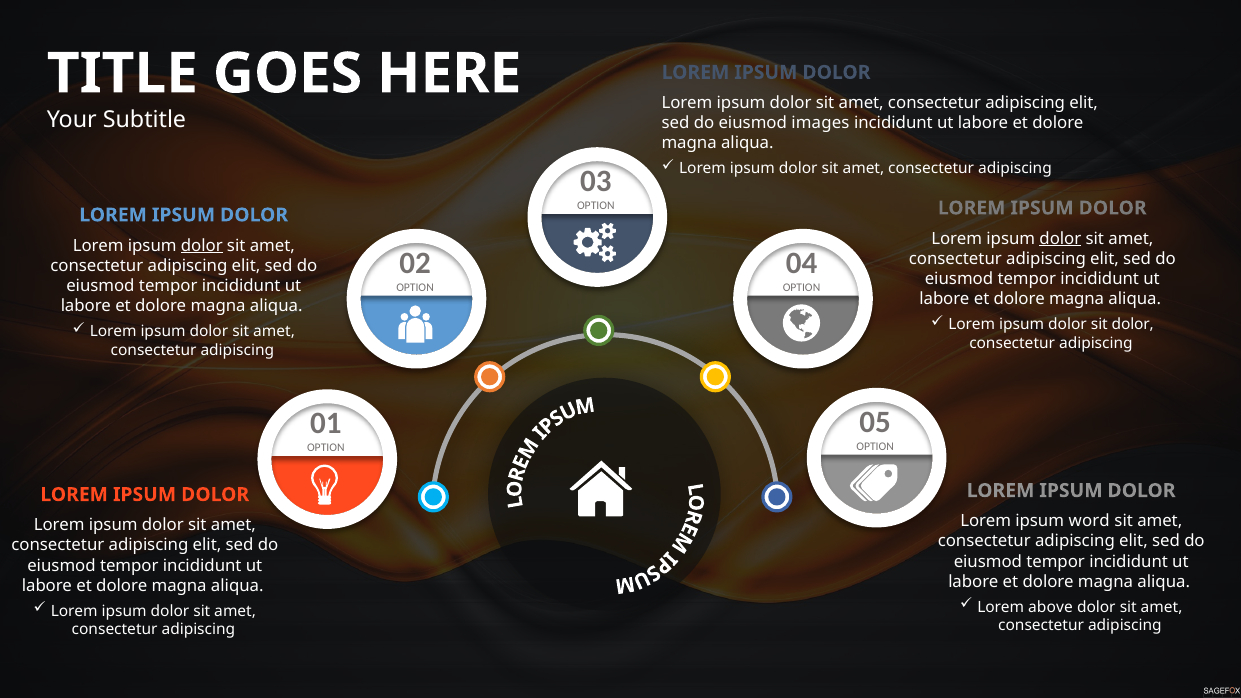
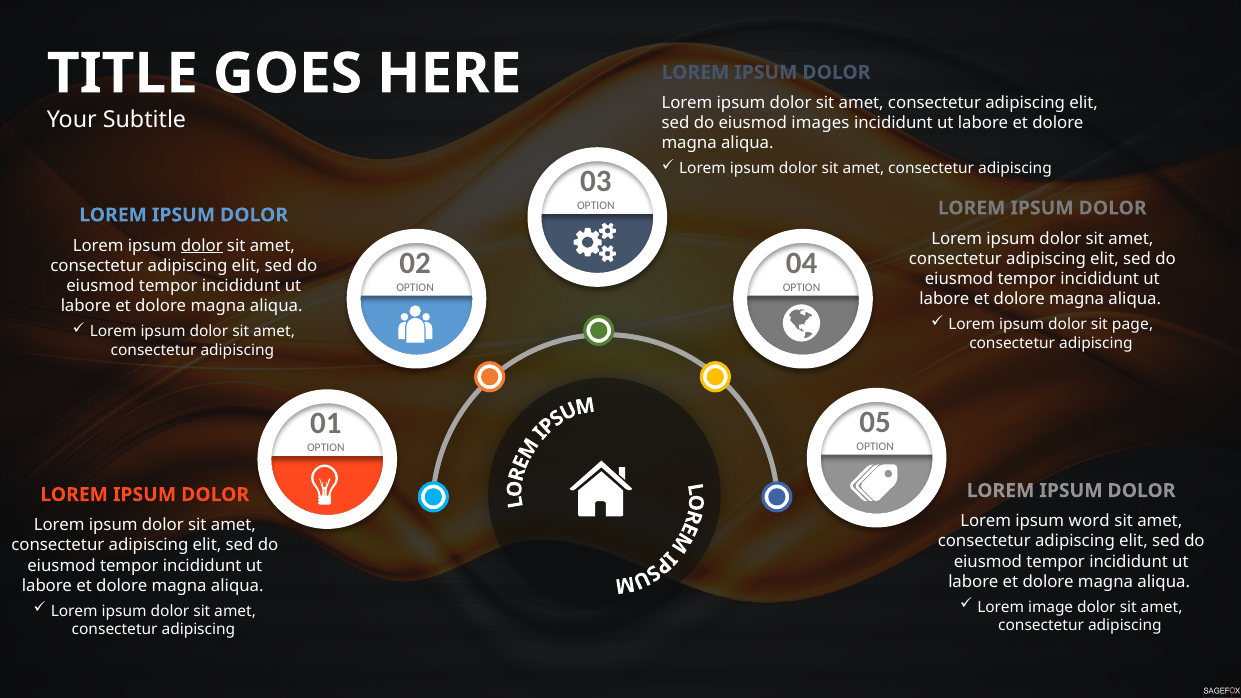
dolor underline: present -> none (1060, 239)
sit dolor: dolor -> page (1133, 325)
above: above -> image (1051, 607)
